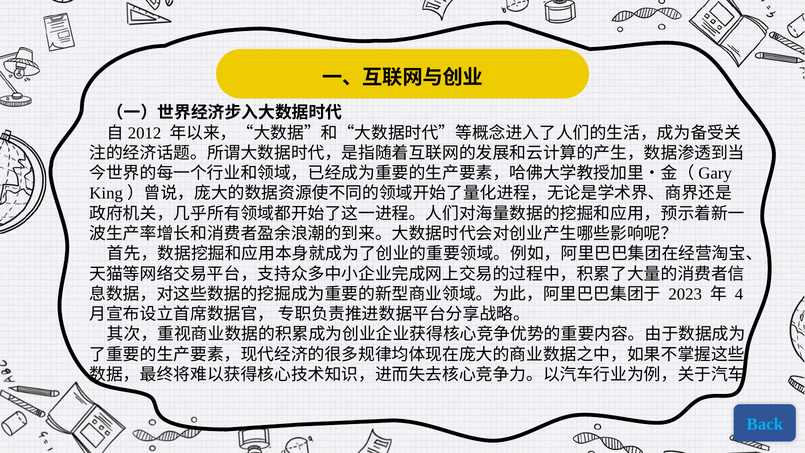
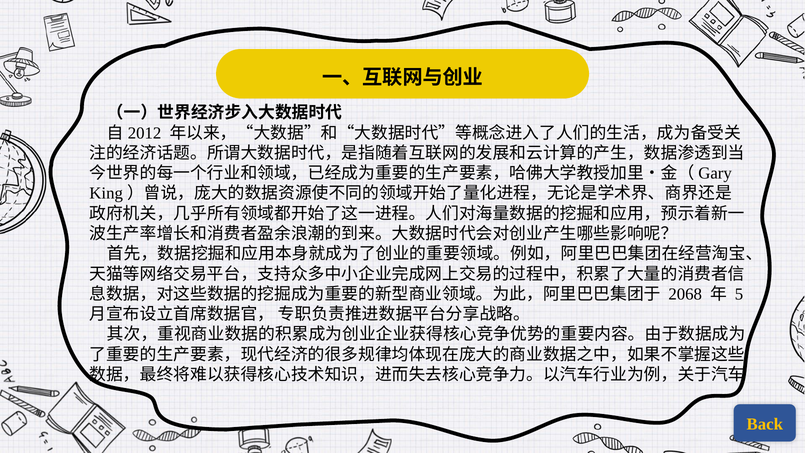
2023: 2023 -> 2068 (685, 294)
4: 4 -> 5 (739, 294)
Back colour: light blue -> yellow (765, 424)
